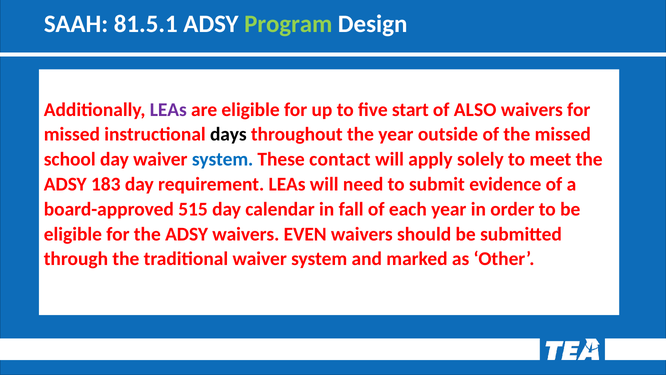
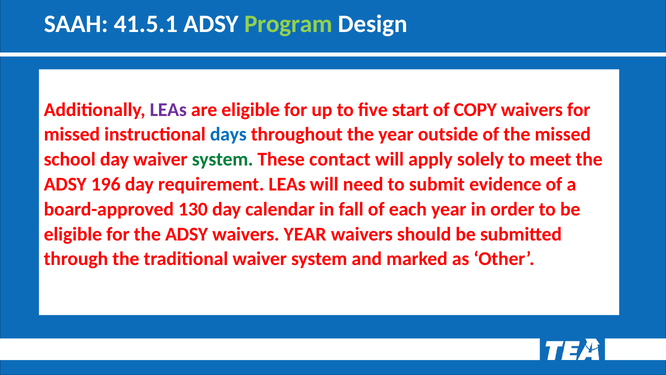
81.5.1: 81.5.1 -> 41.5.1 (146, 24)
ALSO: ALSO -> COPY (475, 110)
days colour: black -> blue (228, 134)
system colour: blue -> green (223, 159)
183: 183 -> 196 (106, 184)
515: 515 -> 130 (193, 209)
waivers EVEN: EVEN -> YEAR (305, 234)
